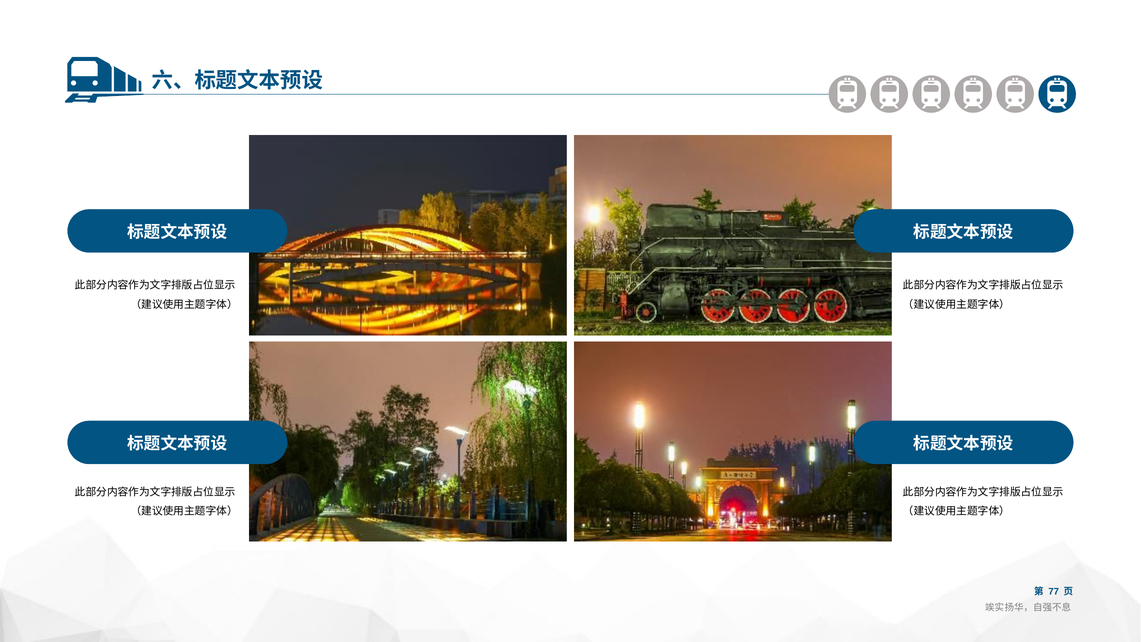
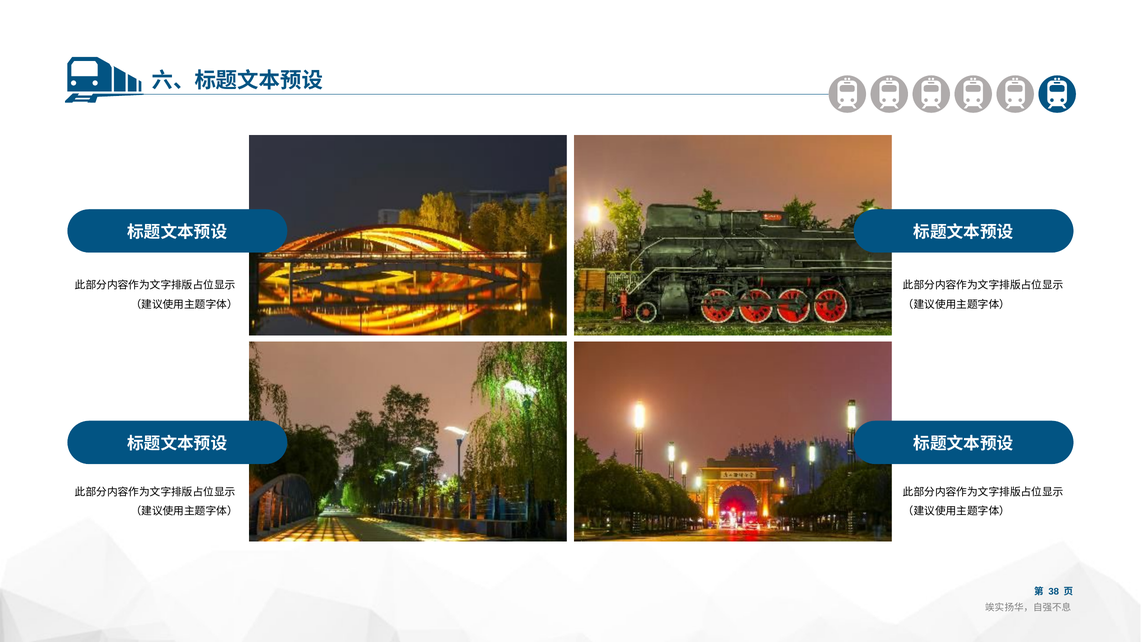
77: 77 -> 38 (1054, 592)
